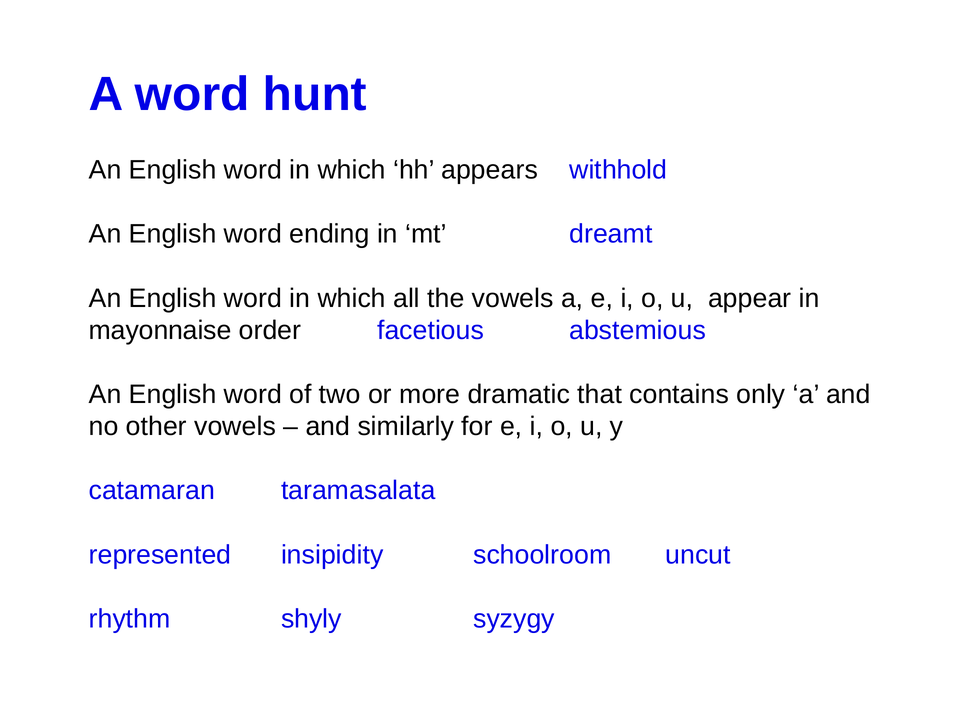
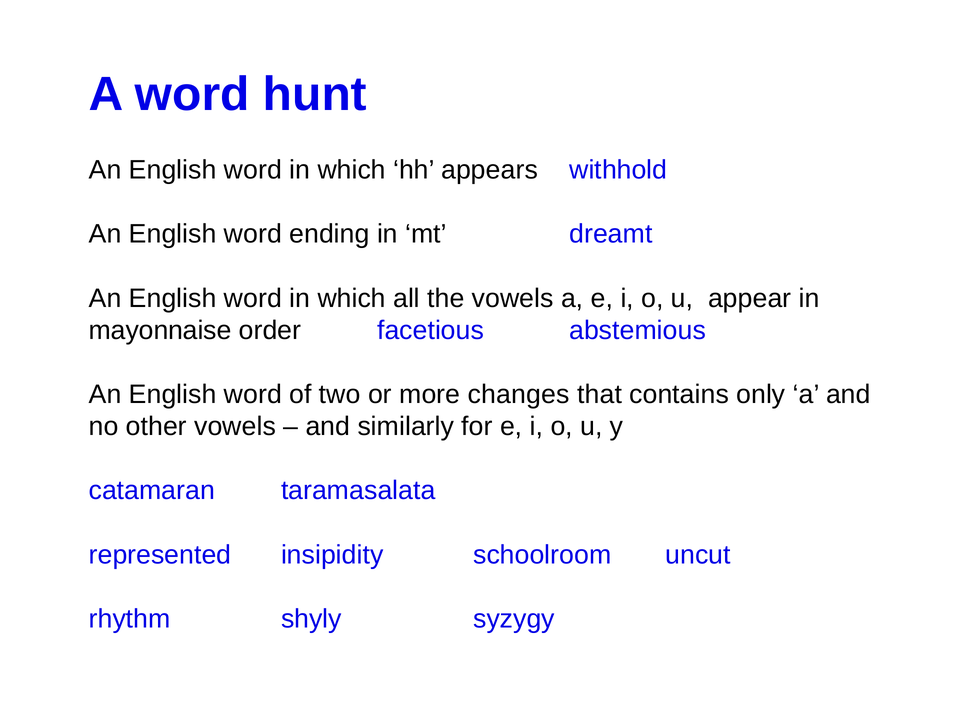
dramatic: dramatic -> changes (519, 394)
